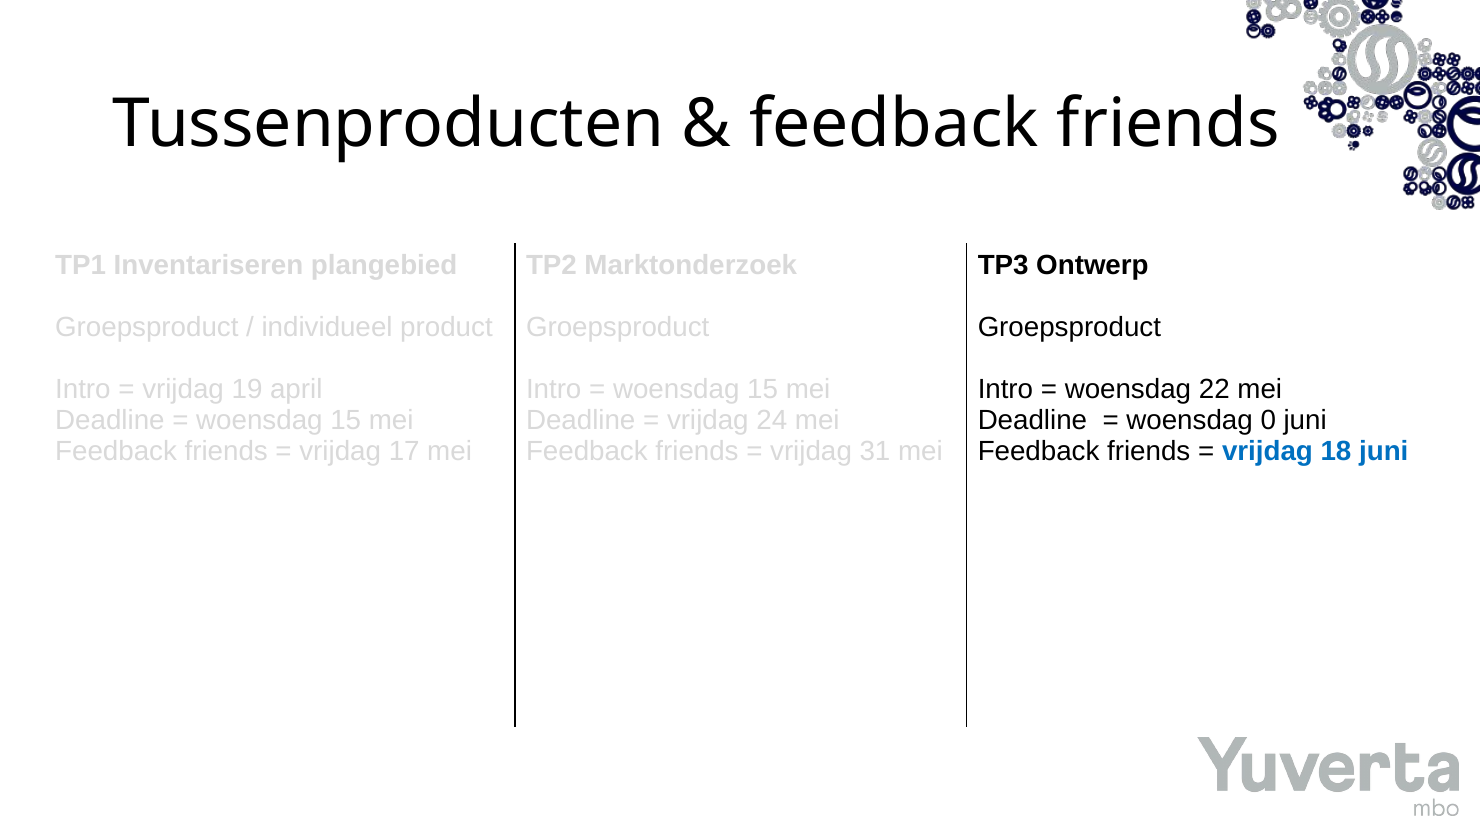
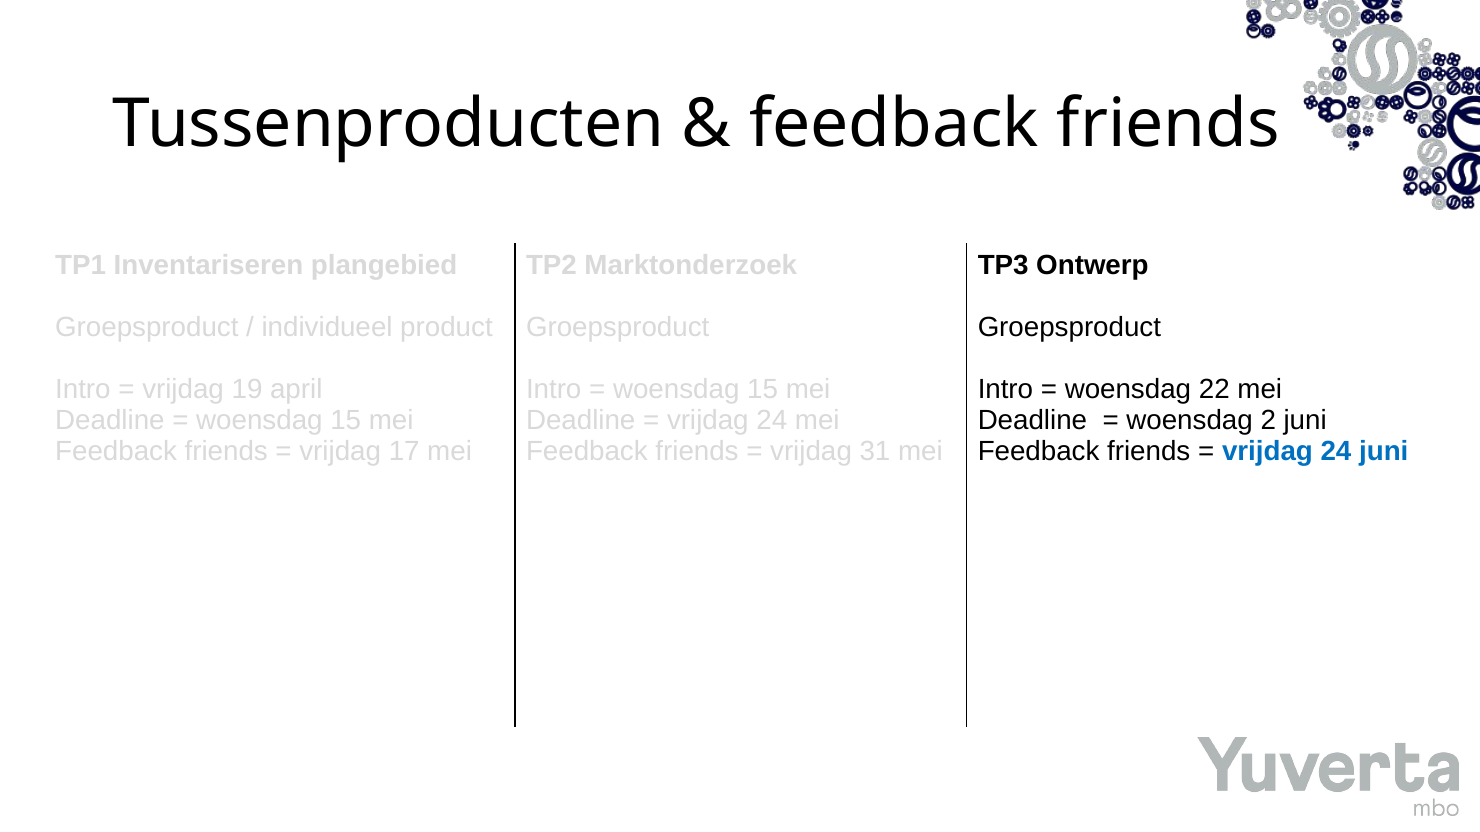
0: 0 -> 2 (1268, 420)
18: 18 -> 24 (1336, 451)
